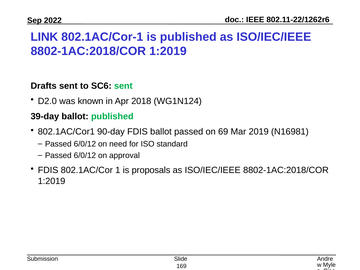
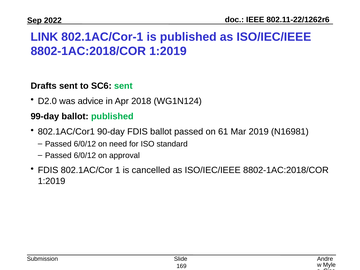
known: known -> advice (91, 101)
39-day: 39-day -> 99-day (45, 116)
69: 69 -> 61 (223, 132)
proposals: proposals -> cancelled (151, 170)
